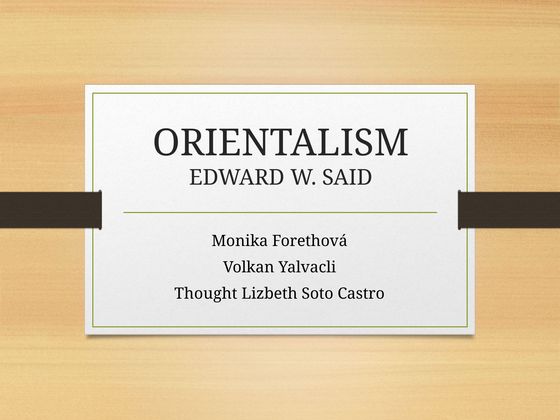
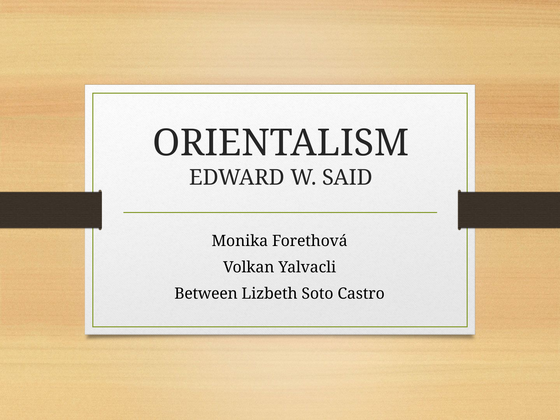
Thought: Thought -> Between (206, 294)
